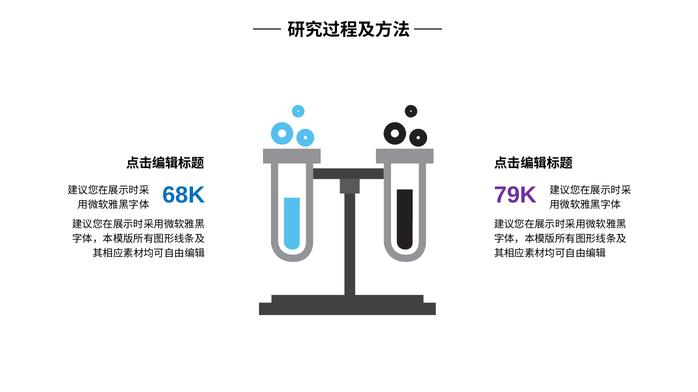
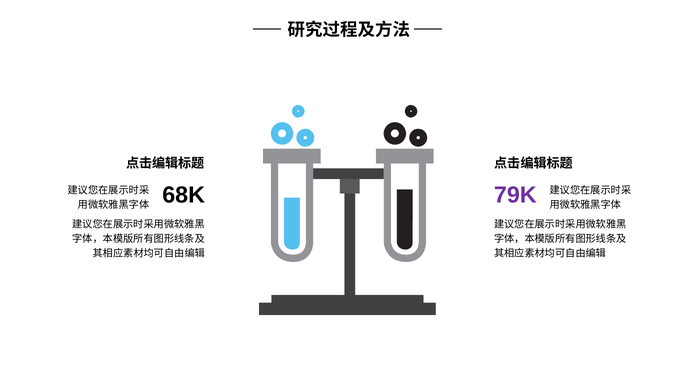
68K colour: blue -> black (184, 195)
